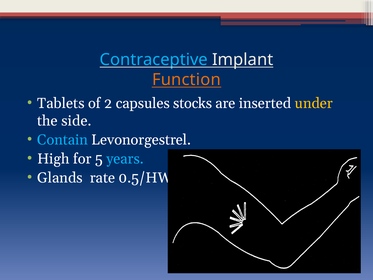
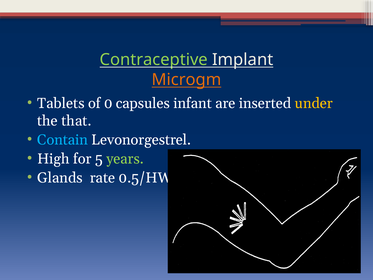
Contraceptive colour: light blue -> light green (154, 60)
Function: Function -> Microgm (187, 79)
2: 2 -> 0 (108, 103)
stocks: stocks -> infant (193, 103)
side: side -> that (76, 121)
years colour: light blue -> light green (125, 159)
